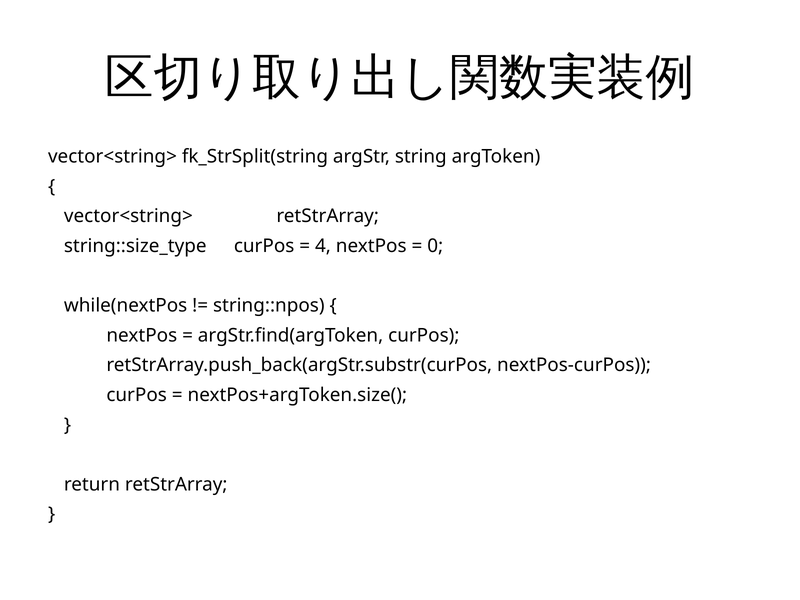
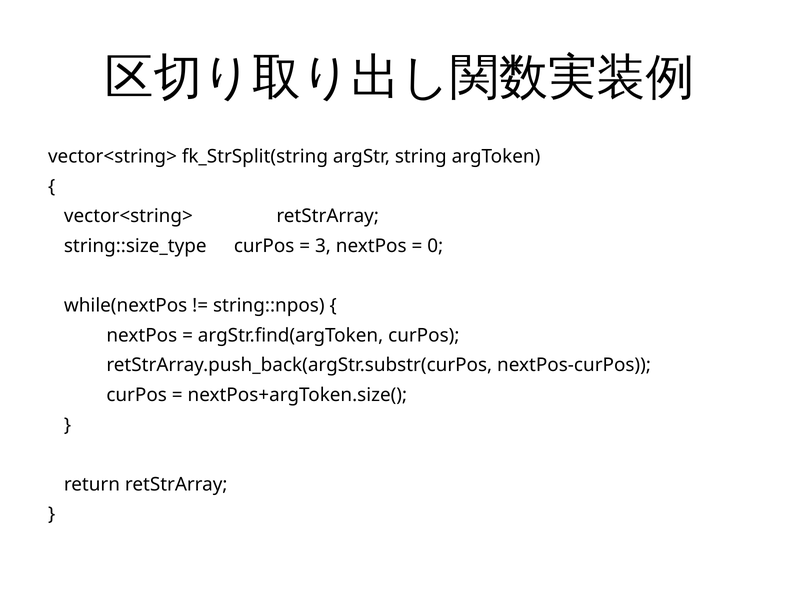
4: 4 -> 3 (323, 246)
